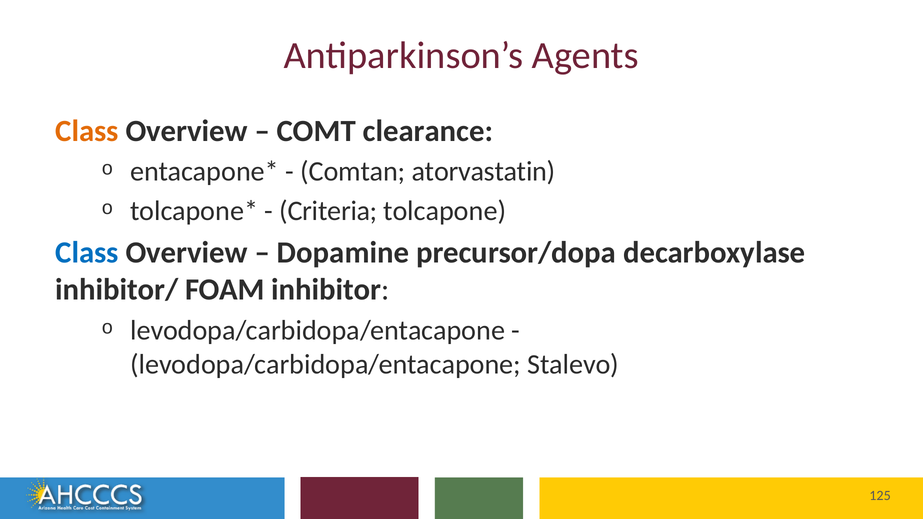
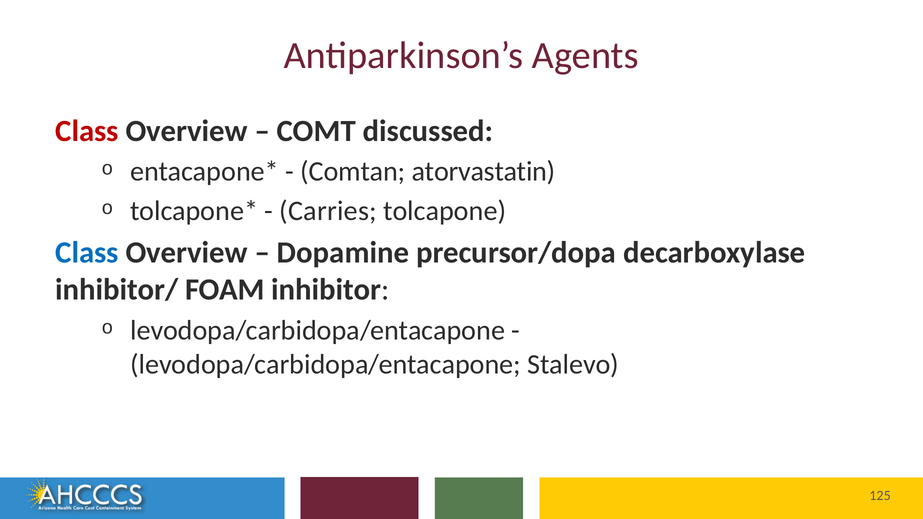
Class colour: orange -> red (87, 131)
clearance: clearance -> discussed (428, 131)
Criteria: Criteria -> Carries (328, 211)
